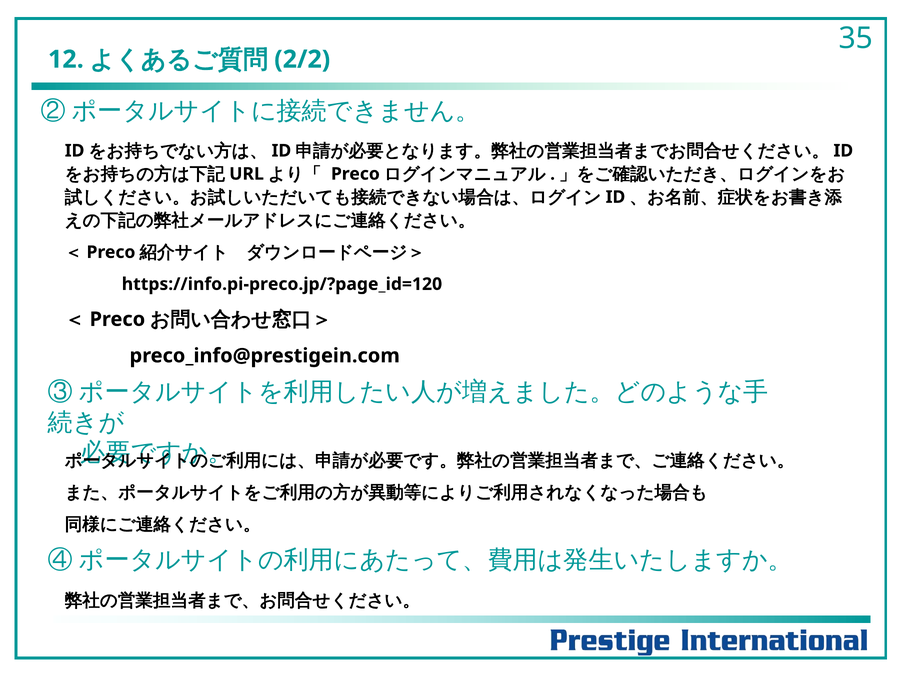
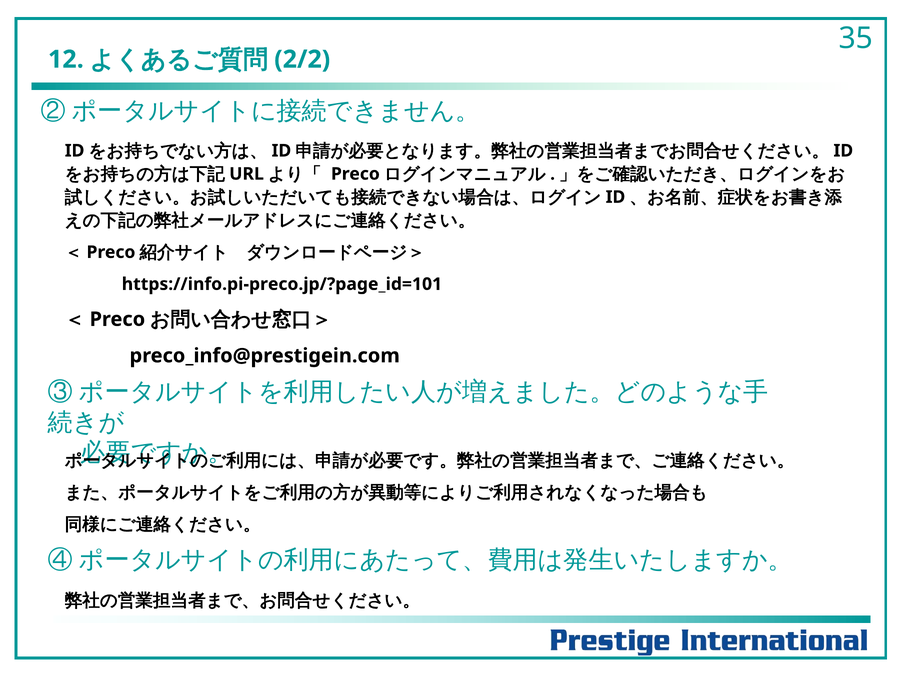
https://info.pi-preco.jp/?page_id=120: https://info.pi-preco.jp/?page_id=120 -> https://info.pi-preco.jp/?page_id=101 (282, 284)
